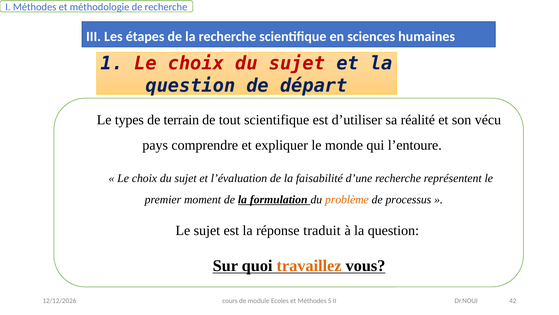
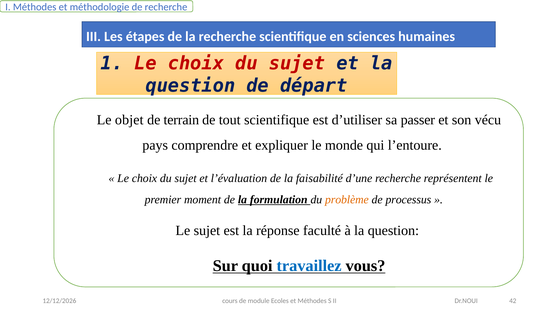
types: types -> objet (129, 120)
réalité: réalité -> passer (418, 120)
traduit: traduit -> faculté (322, 230)
travaillez colour: orange -> blue (309, 265)
